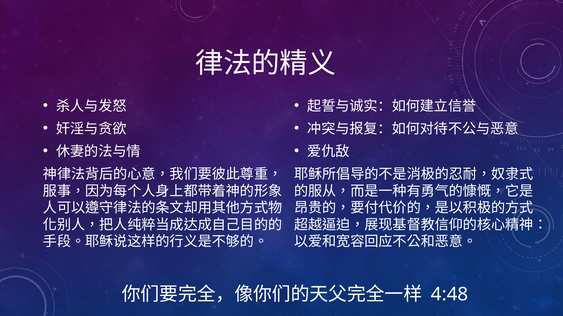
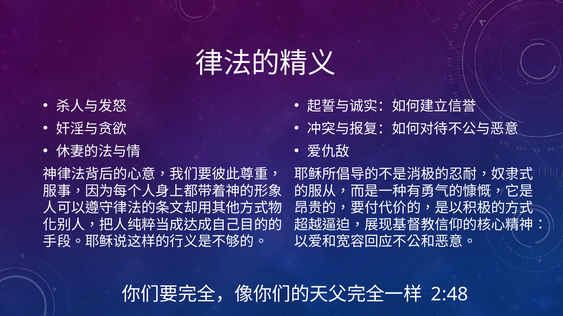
4:48: 4:48 -> 2:48 (450, 295)
